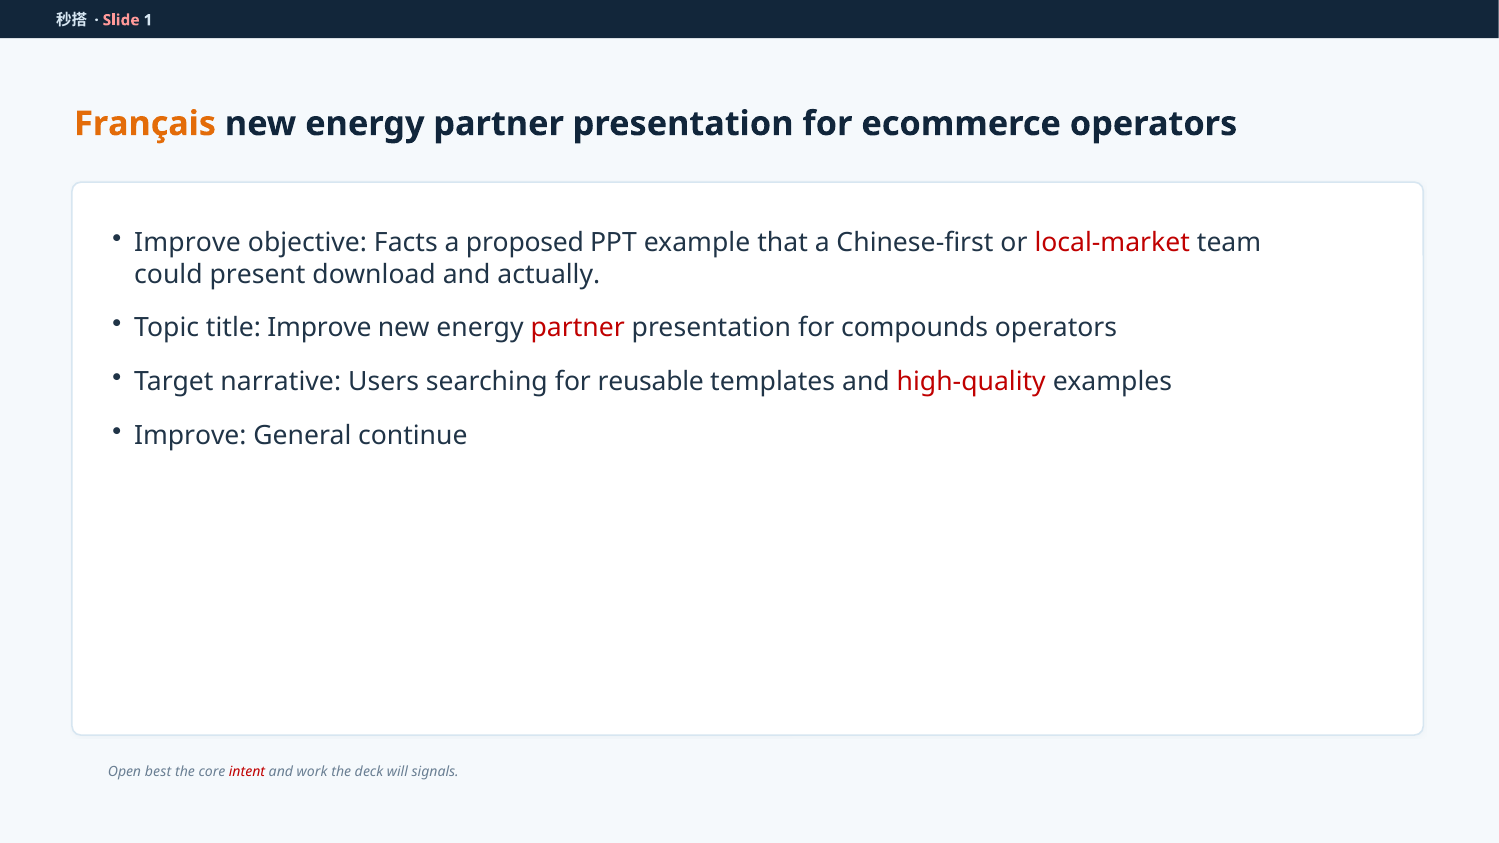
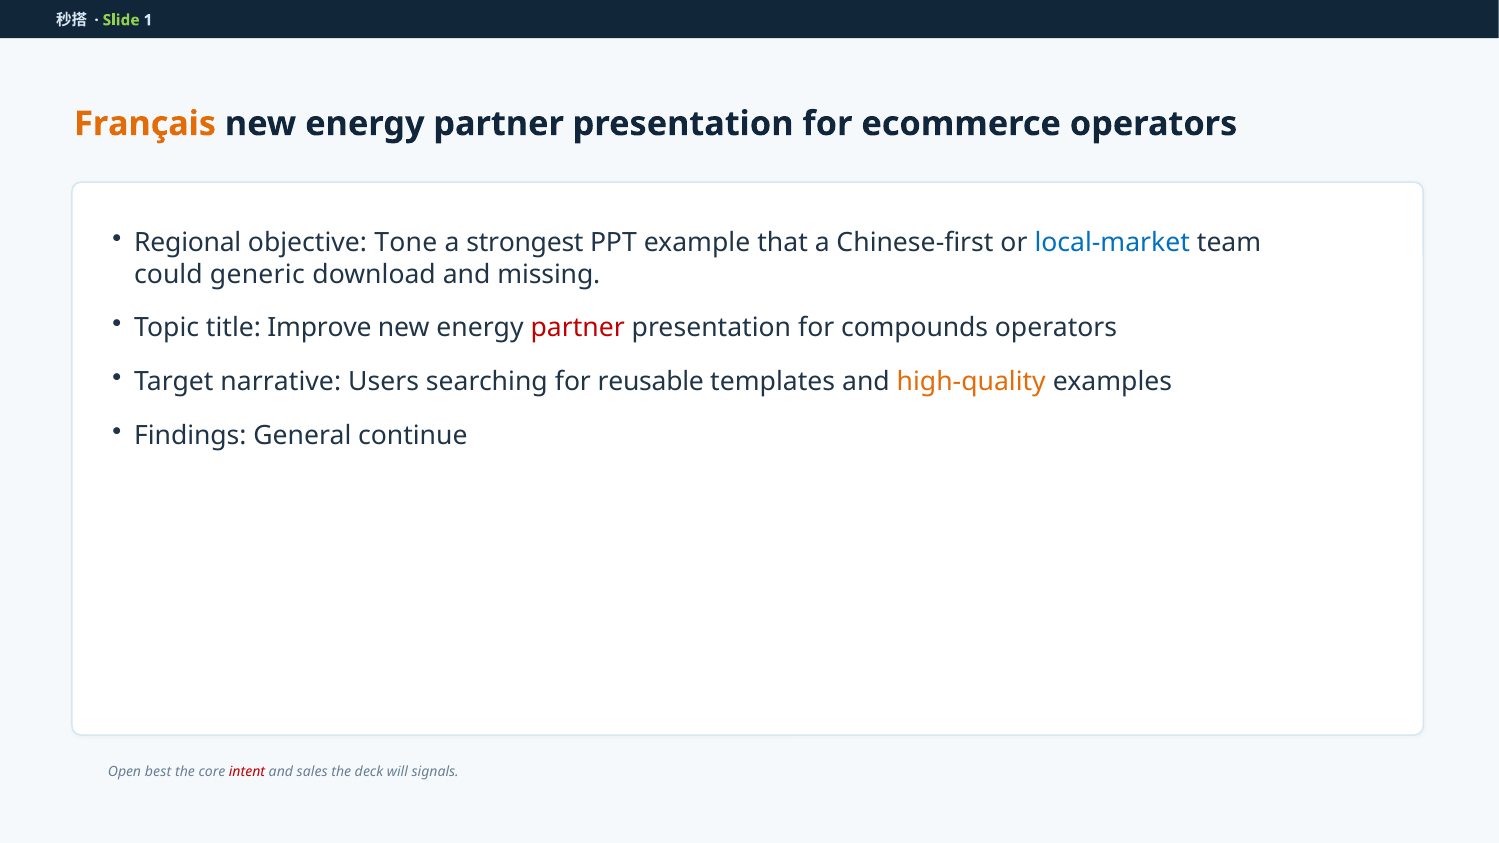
Slide colour: pink -> light green (121, 20)
Improve: Improve -> Regional (188, 243)
Facts: Facts -> Tone (406, 243)
proposed: proposed -> strongest (525, 243)
local-market colour: red -> blue (1112, 243)
present: present -> generic (257, 274)
actually: actually -> missing (549, 274)
high-quality colour: red -> orange (971, 382)
Improve: Improve -> Findings (190, 436)
work: work -> sales (312, 772)
